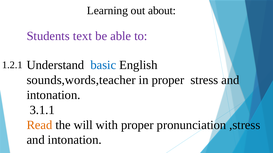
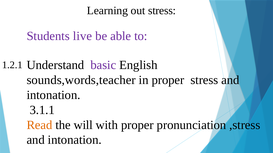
out about: about -> stress (162, 11)
text: text -> live (82, 36)
basic colour: blue -> purple (103, 65)
